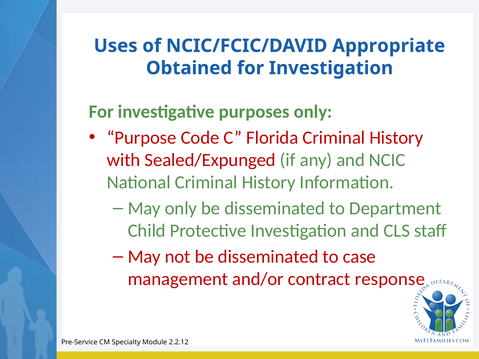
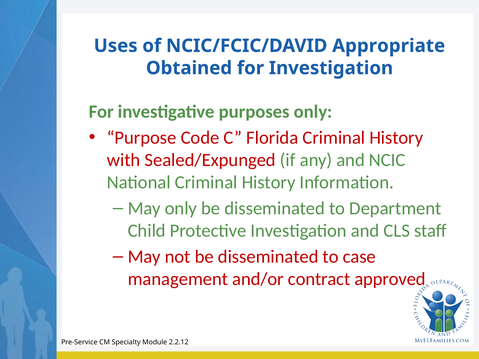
response: response -> approved (390, 279)
